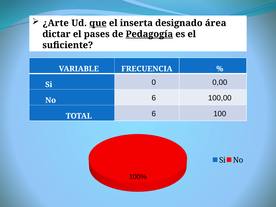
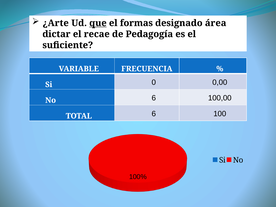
inserta: inserta -> formas (136, 23)
pases: pases -> recae (97, 34)
Pedagogía underline: present -> none (149, 34)
